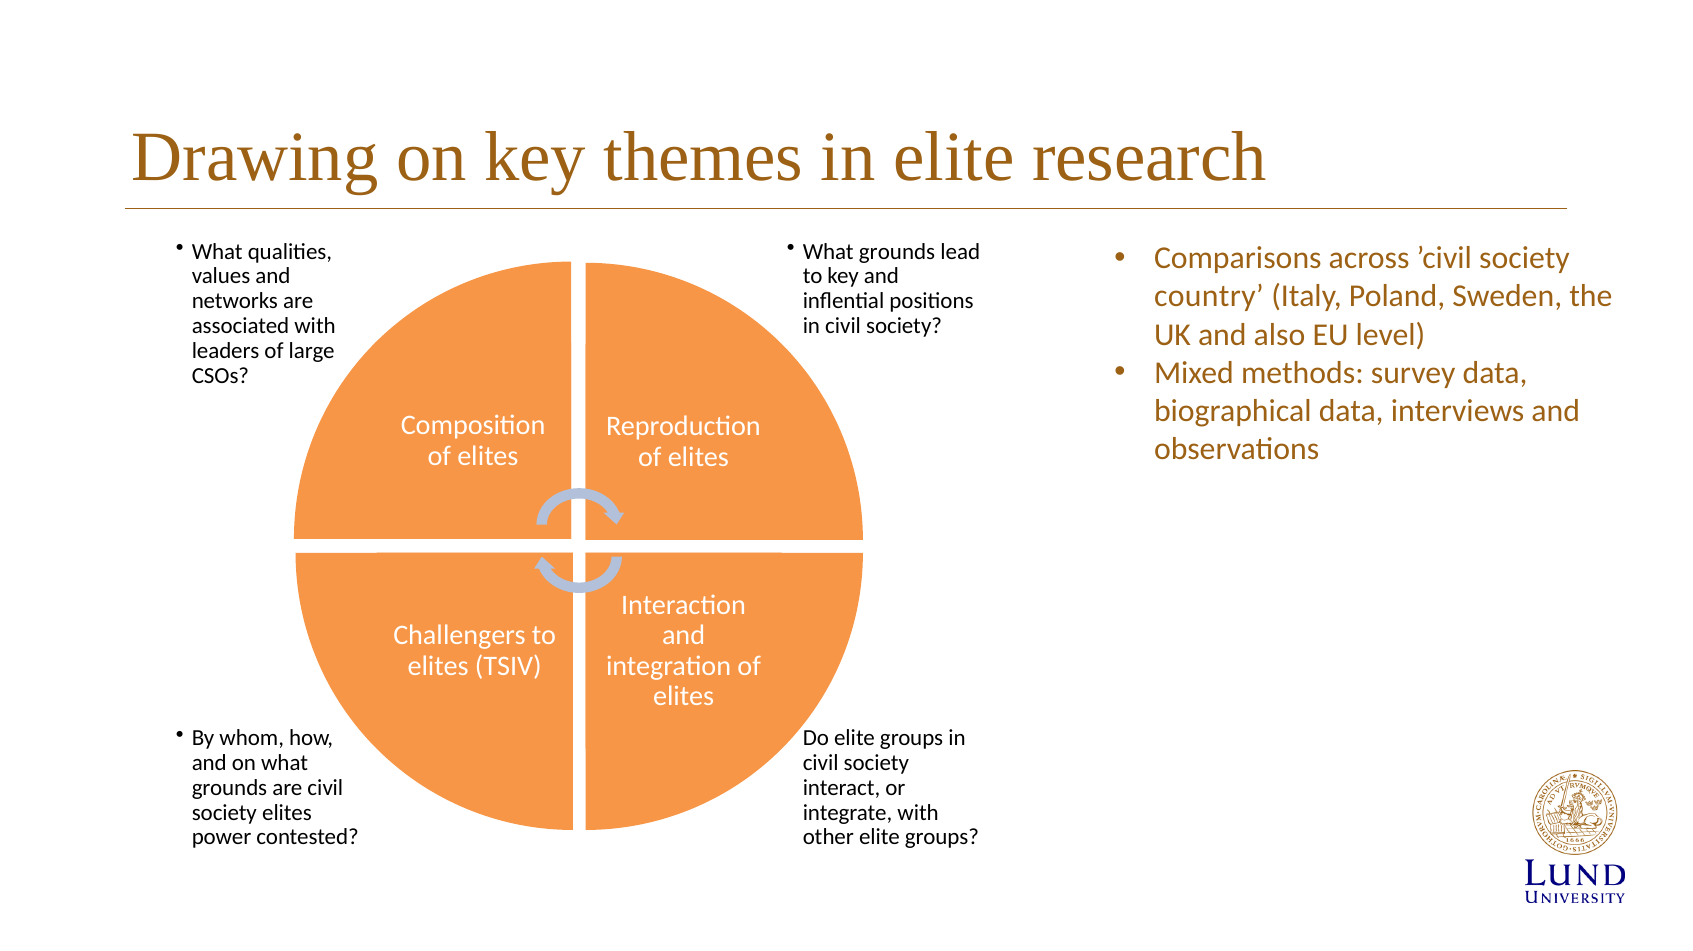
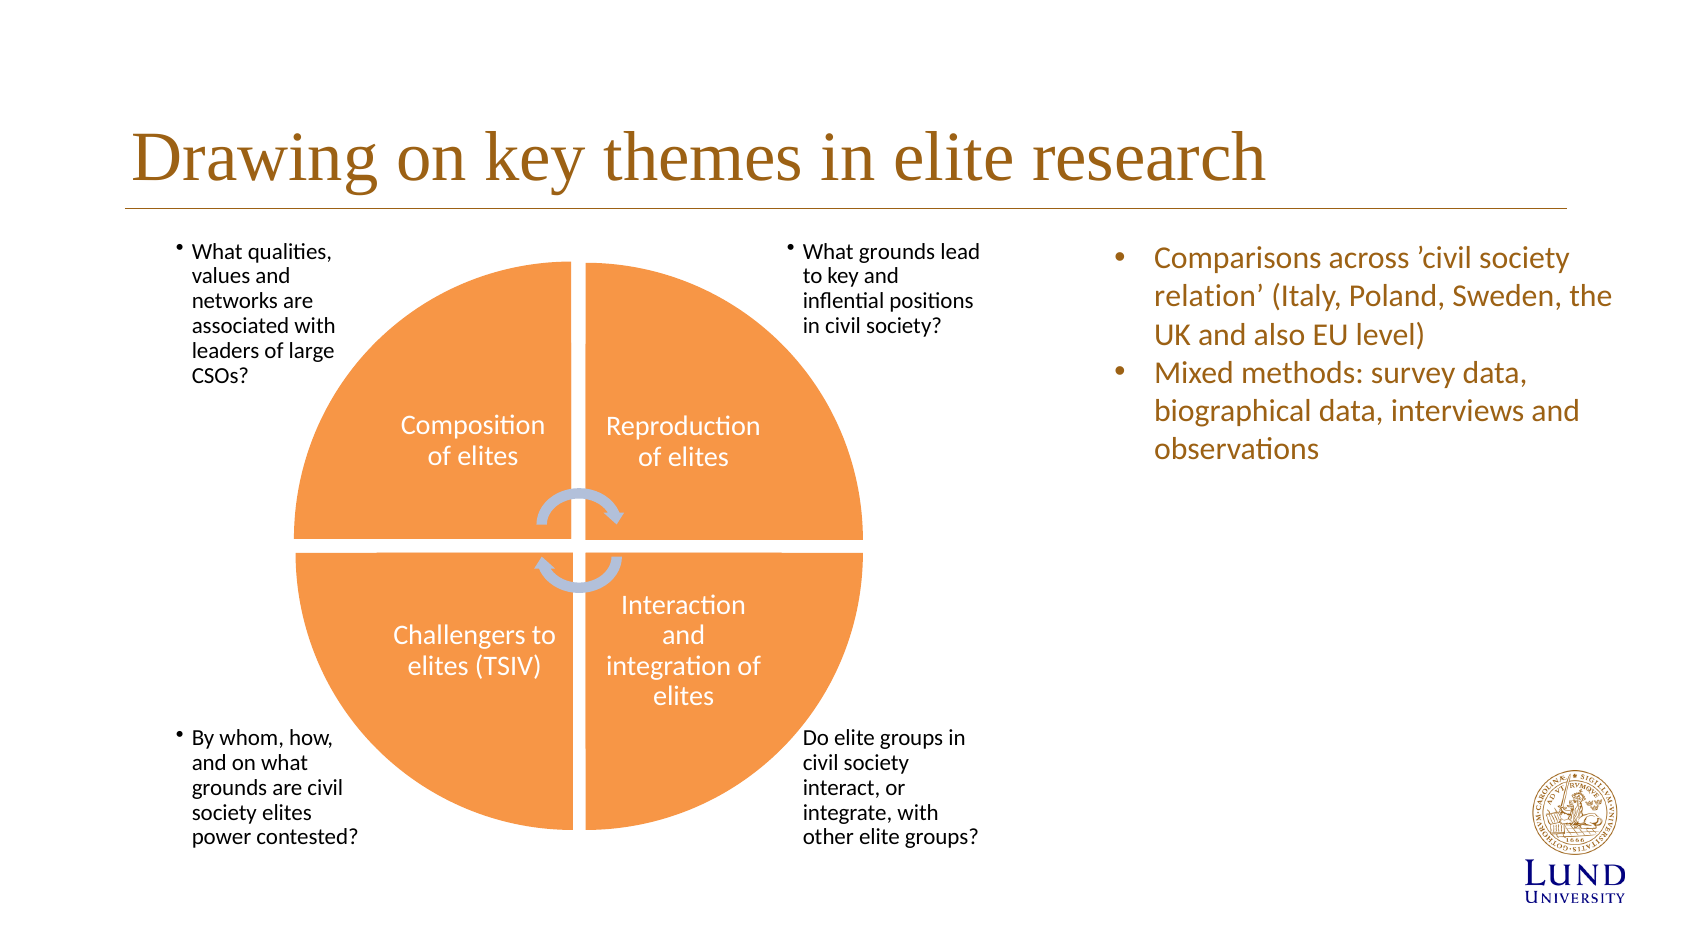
country: country -> relation (1209, 297)
